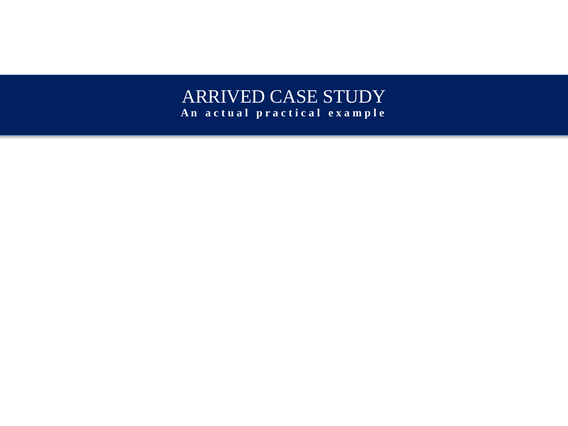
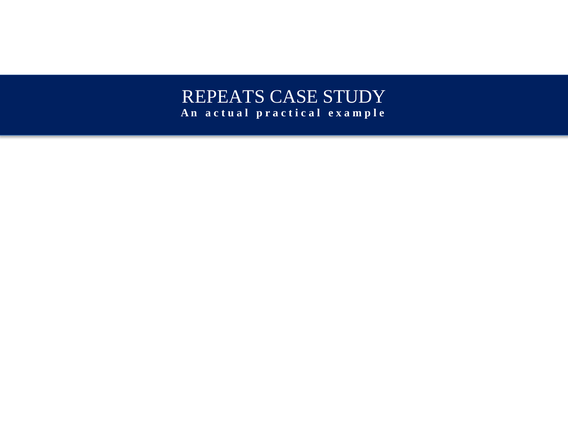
ARRIVED: ARRIVED -> REPEATS (223, 97)
